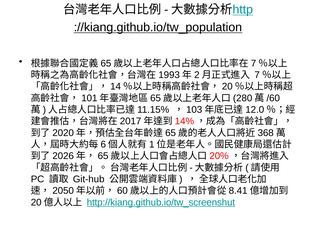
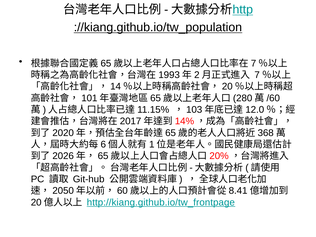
http://kiang.github.io/tw_screenshut: http://kiang.github.io/tw_screenshut -> http://kiang.github.io/tw_frontpage (161, 202)
